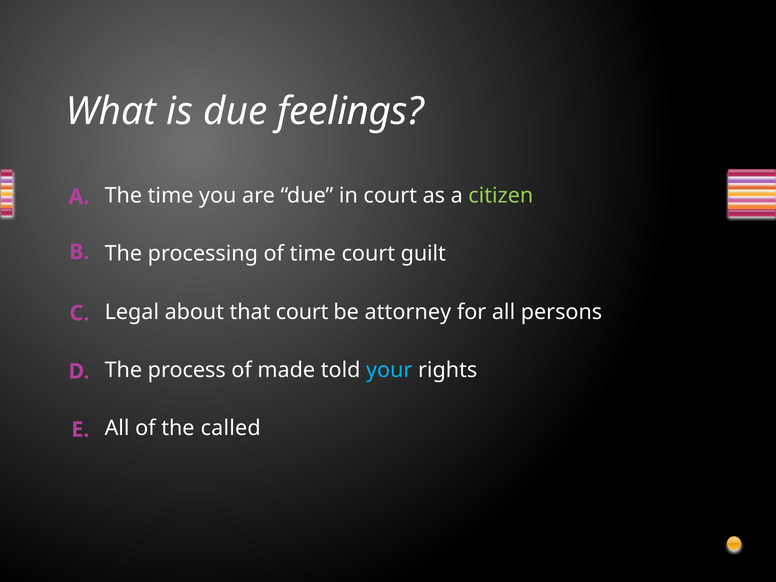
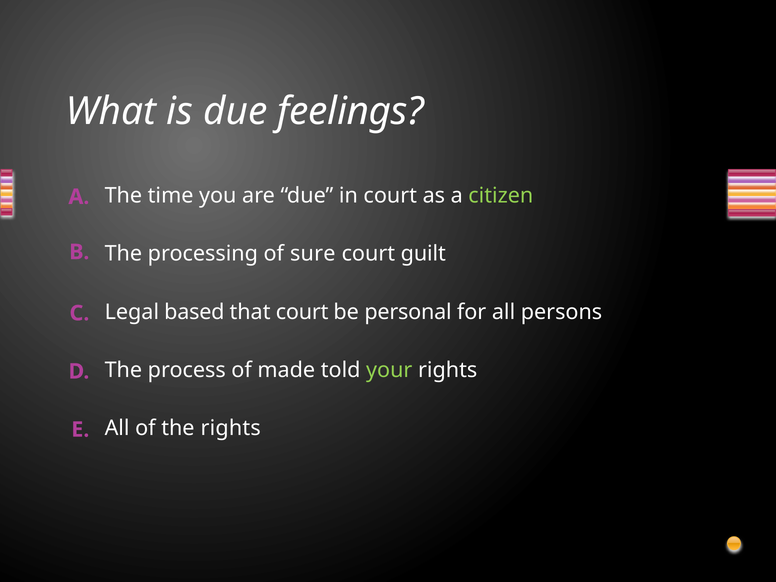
of time: time -> sure (313, 254)
about: about -> based (194, 312)
attorney: attorney -> personal (408, 312)
your colour: light blue -> light green (389, 370)
the called: called -> rights (231, 428)
